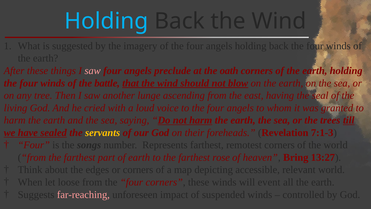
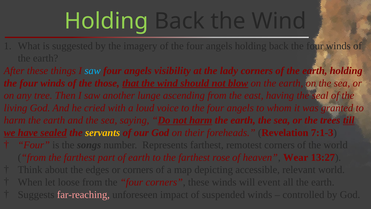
Holding colour: light blue -> light green (106, 21)
saw colour: pink -> light blue (93, 71)
preclude: preclude -> visibility (173, 71)
oath: oath -> lady (229, 71)
battle: battle -> those (107, 83)
Bring: Bring -> Wear (296, 157)
